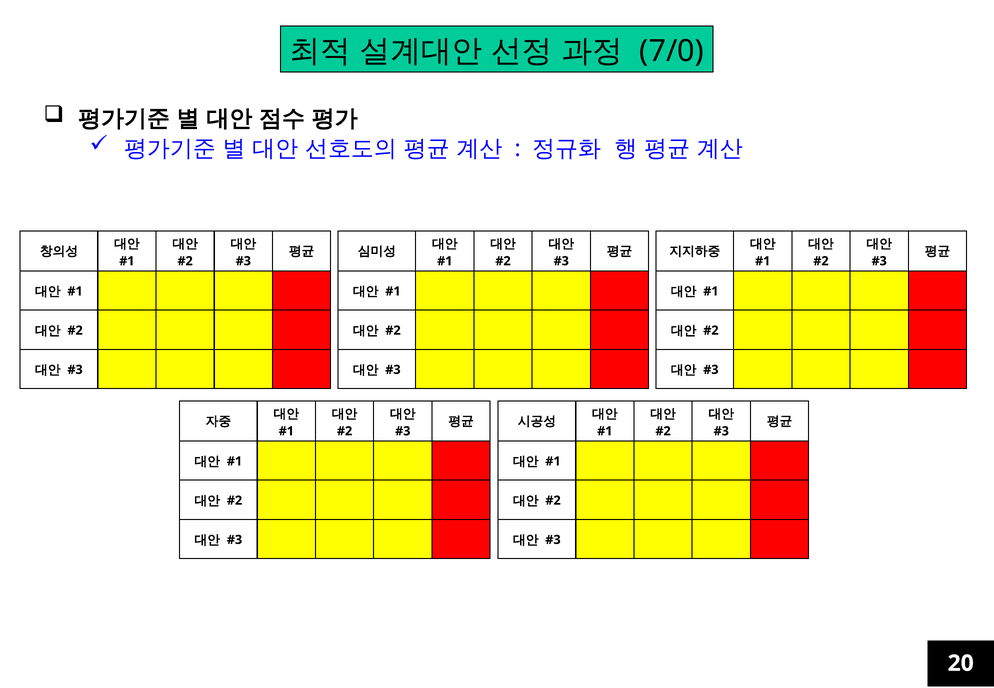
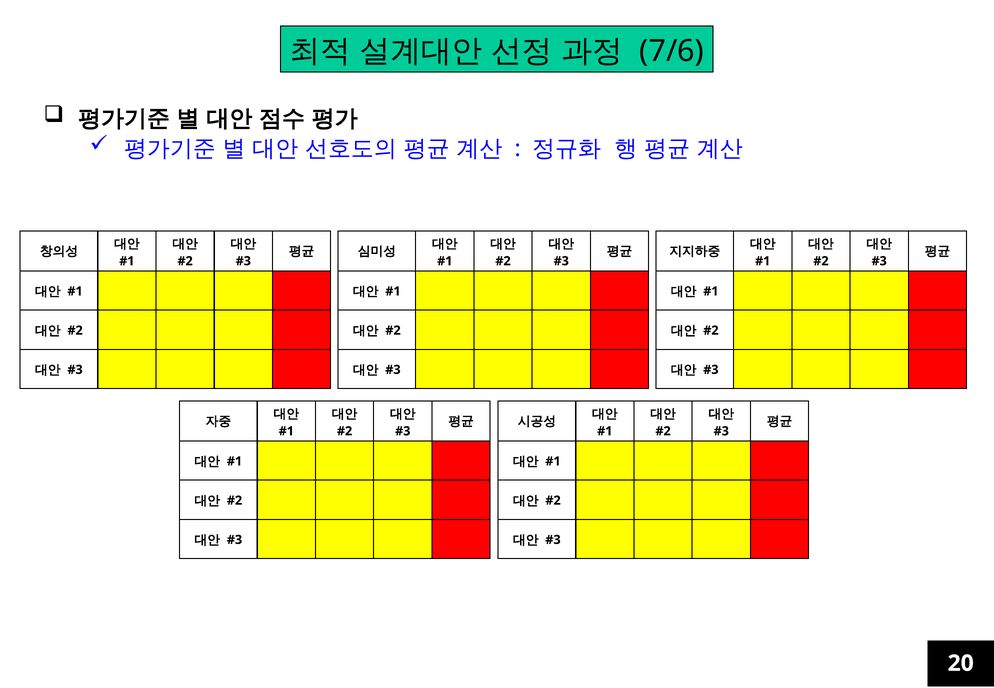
7/0: 7/0 -> 7/6 (672, 51)
